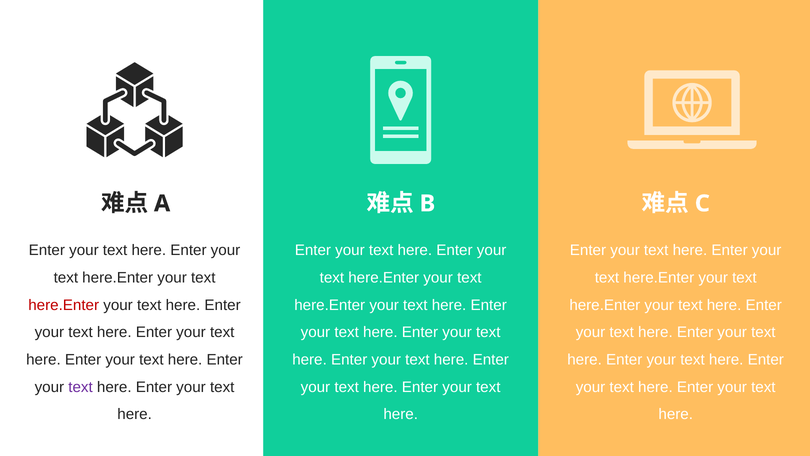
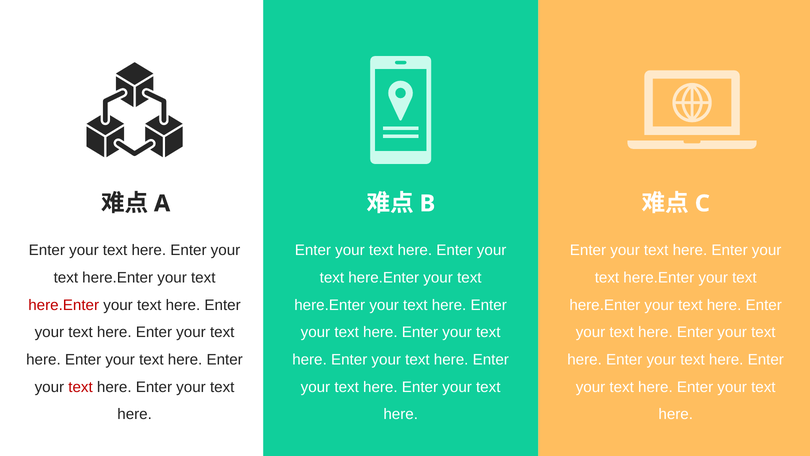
text colour: purple -> red (81, 387)
